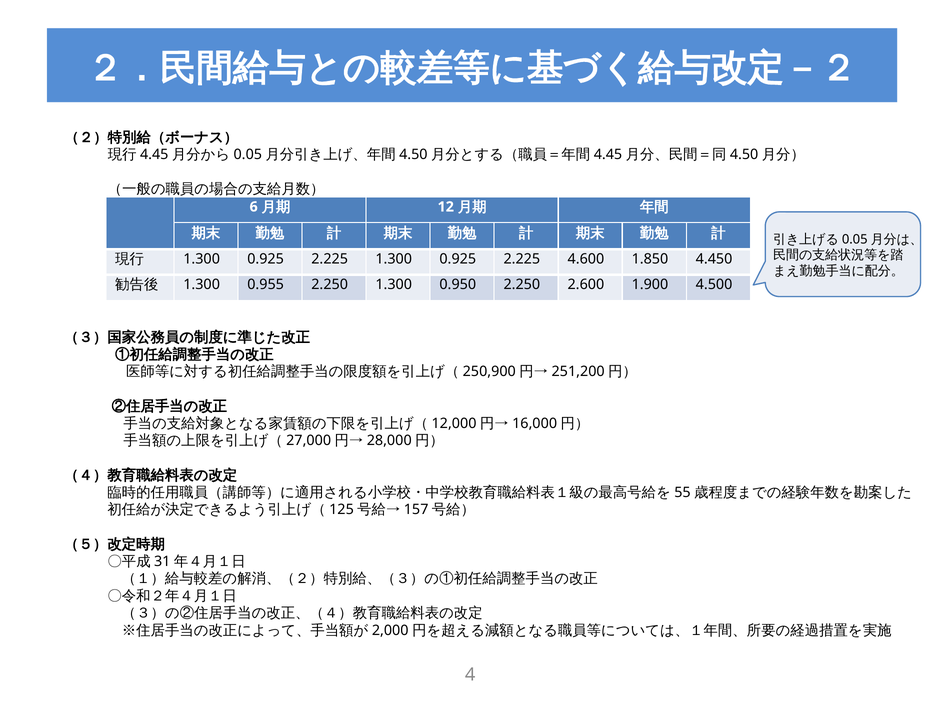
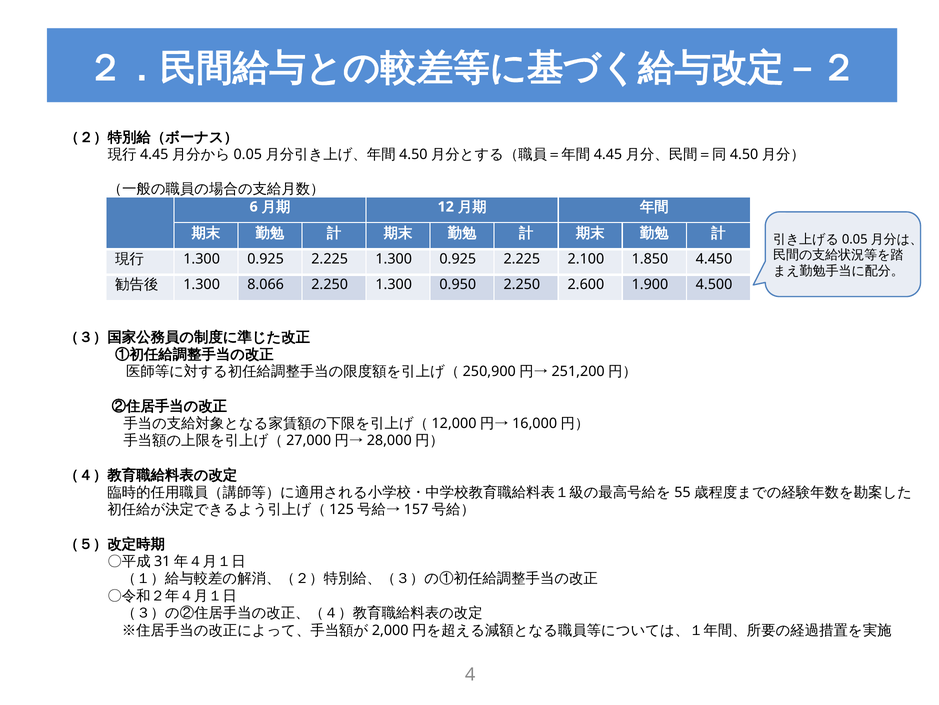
4.600: 4.600 -> 2.100 (586, 259)
0.955: 0.955 -> 8.066 (266, 284)
